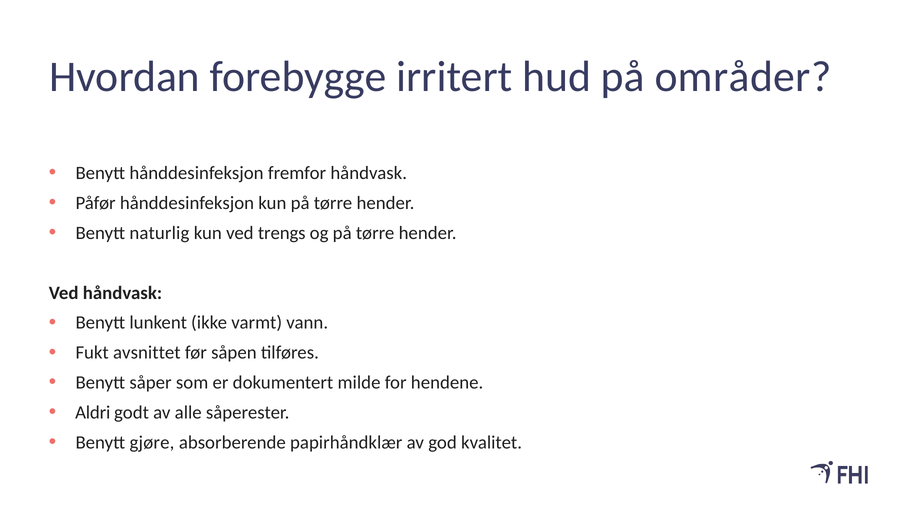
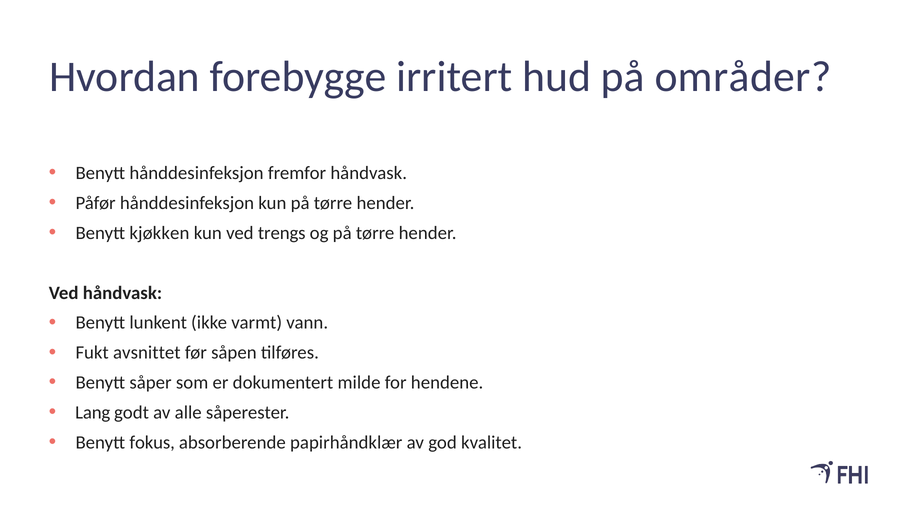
naturlig: naturlig -> kjøkken (159, 233)
Aldri: Aldri -> Lang (93, 412)
gjøre: gjøre -> fokus (152, 442)
